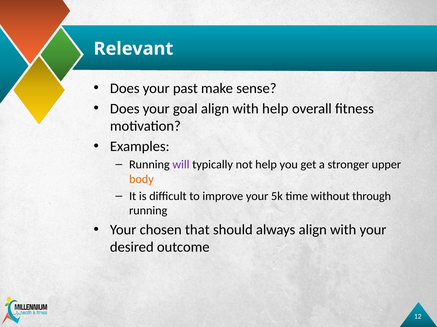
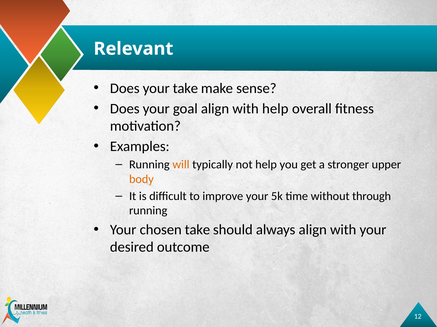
your past: past -> take (185, 88)
will colour: purple -> orange (181, 165)
chosen that: that -> take (197, 230)
